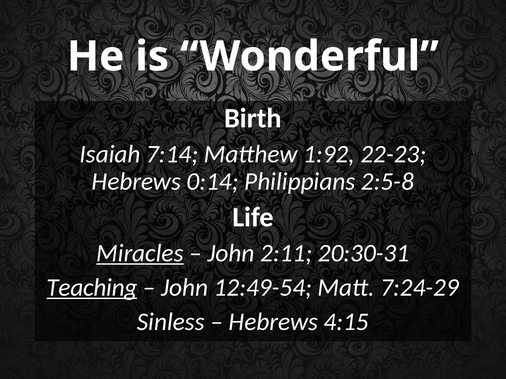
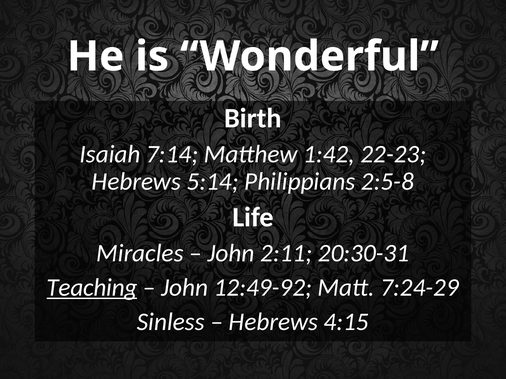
1:92: 1:92 -> 1:42 (329, 154)
0:14: 0:14 -> 5:14 (213, 182)
Miracles underline: present -> none (140, 254)
12:49-54: 12:49-54 -> 12:49-92 (263, 288)
